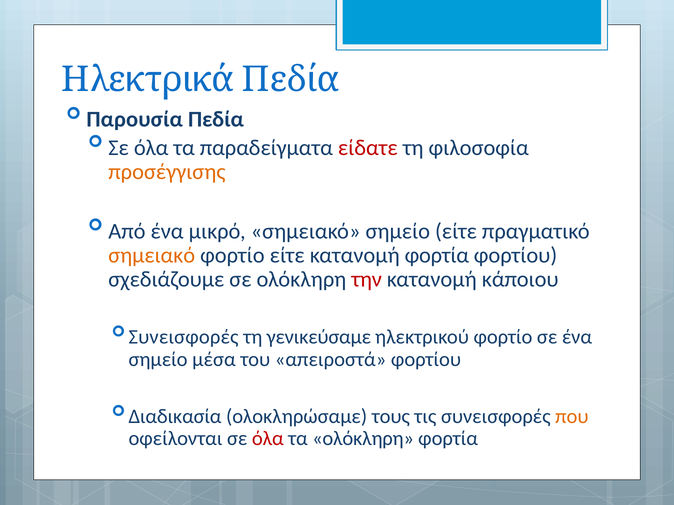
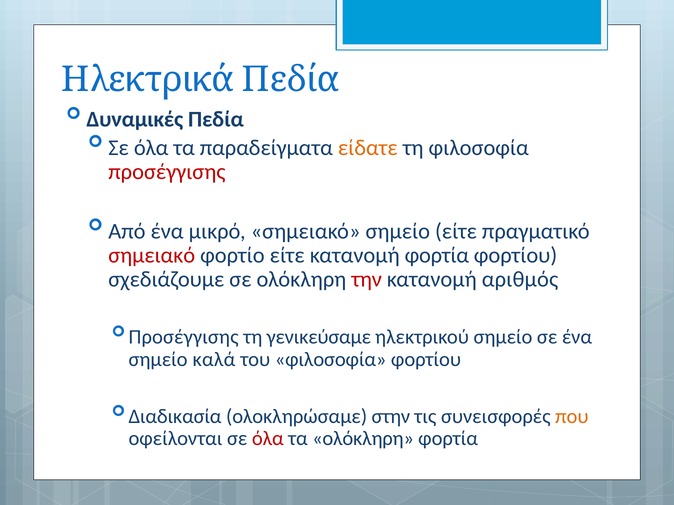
Παρουσία: Παρουσία -> Δυναμικές (135, 120)
είδατε colour: red -> orange (368, 148)
προσέγγισης colour: orange -> red (167, 172)
σημειακό colour: orange -> red (152, 256)
κάποιου: κάποιου -> αριθμός (520, 280)
Συνεισφορές: Συνεισφορές -> Προσέγγισης (184, 338)
ηλεκτρικού φορτίο: φορτίο -> σημείο (503, 338)
μέσα: μέσα -> καλά (214, 360)
του απειροστά: απειροστά -> φιλοσοφία (331, 360)
τους: τους -> στην (391, 417)
